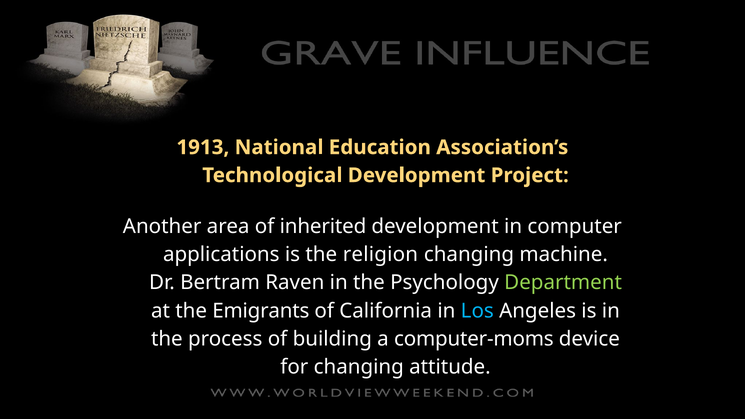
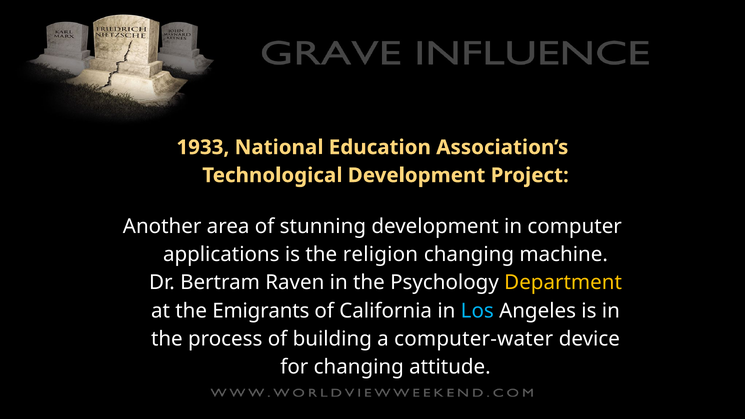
1913: 1913 -> 1933 (203, 147)
inherited: inherited -> stunning (323, 227)
Department colour: light green -> yellow (563, 283)
computer-moms: computer-moms -> computer-water (474, 339)
